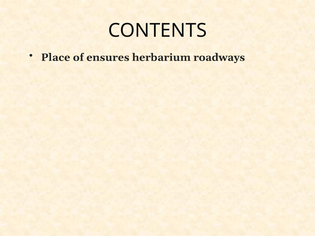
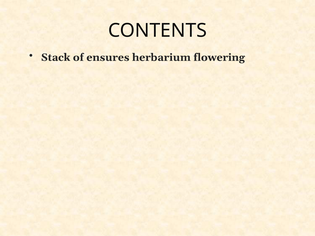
Place: Place -> Stack (56, 57)
roadways: roadways -> flowering (219, 57)
